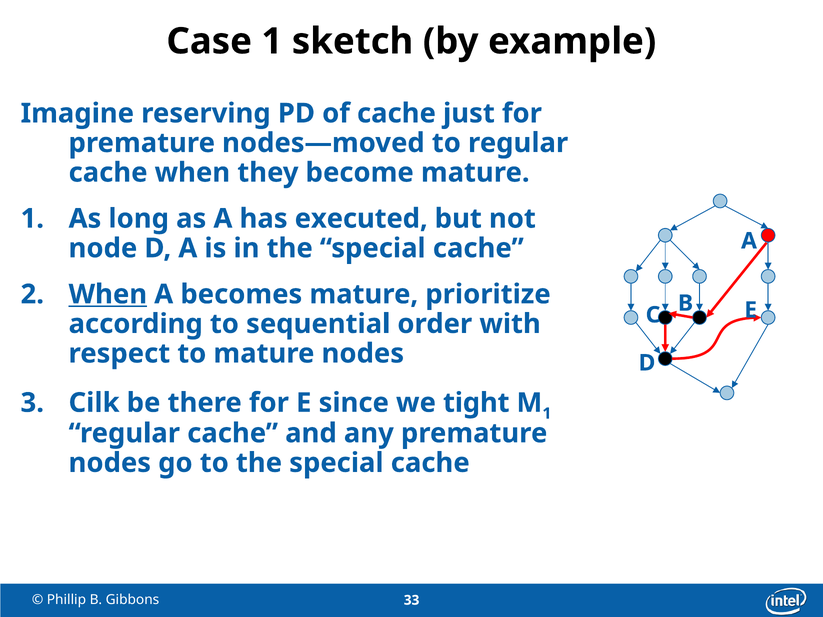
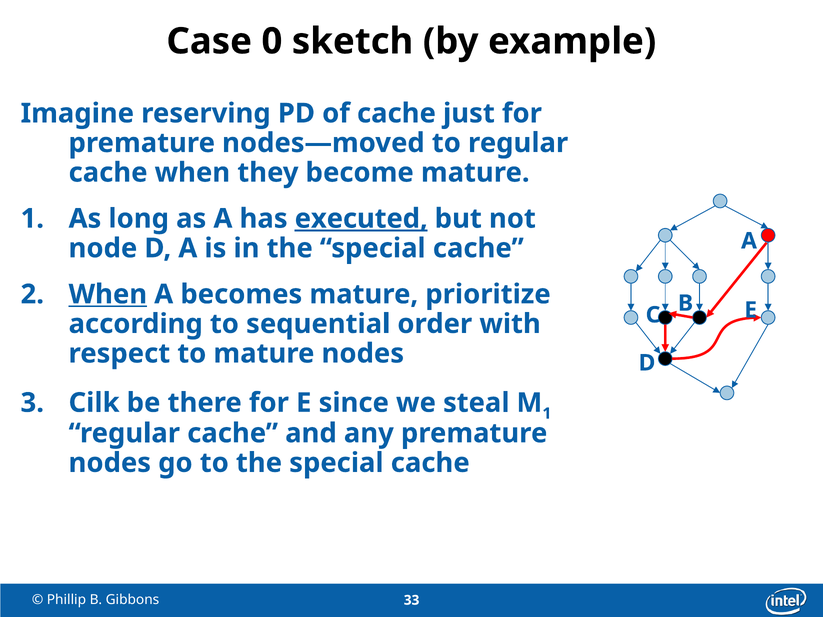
Case 1: 1 -> 0 (272, 41)
executed underline: none -> present (361, 219)
tight: tight -> steal (476, 403)
